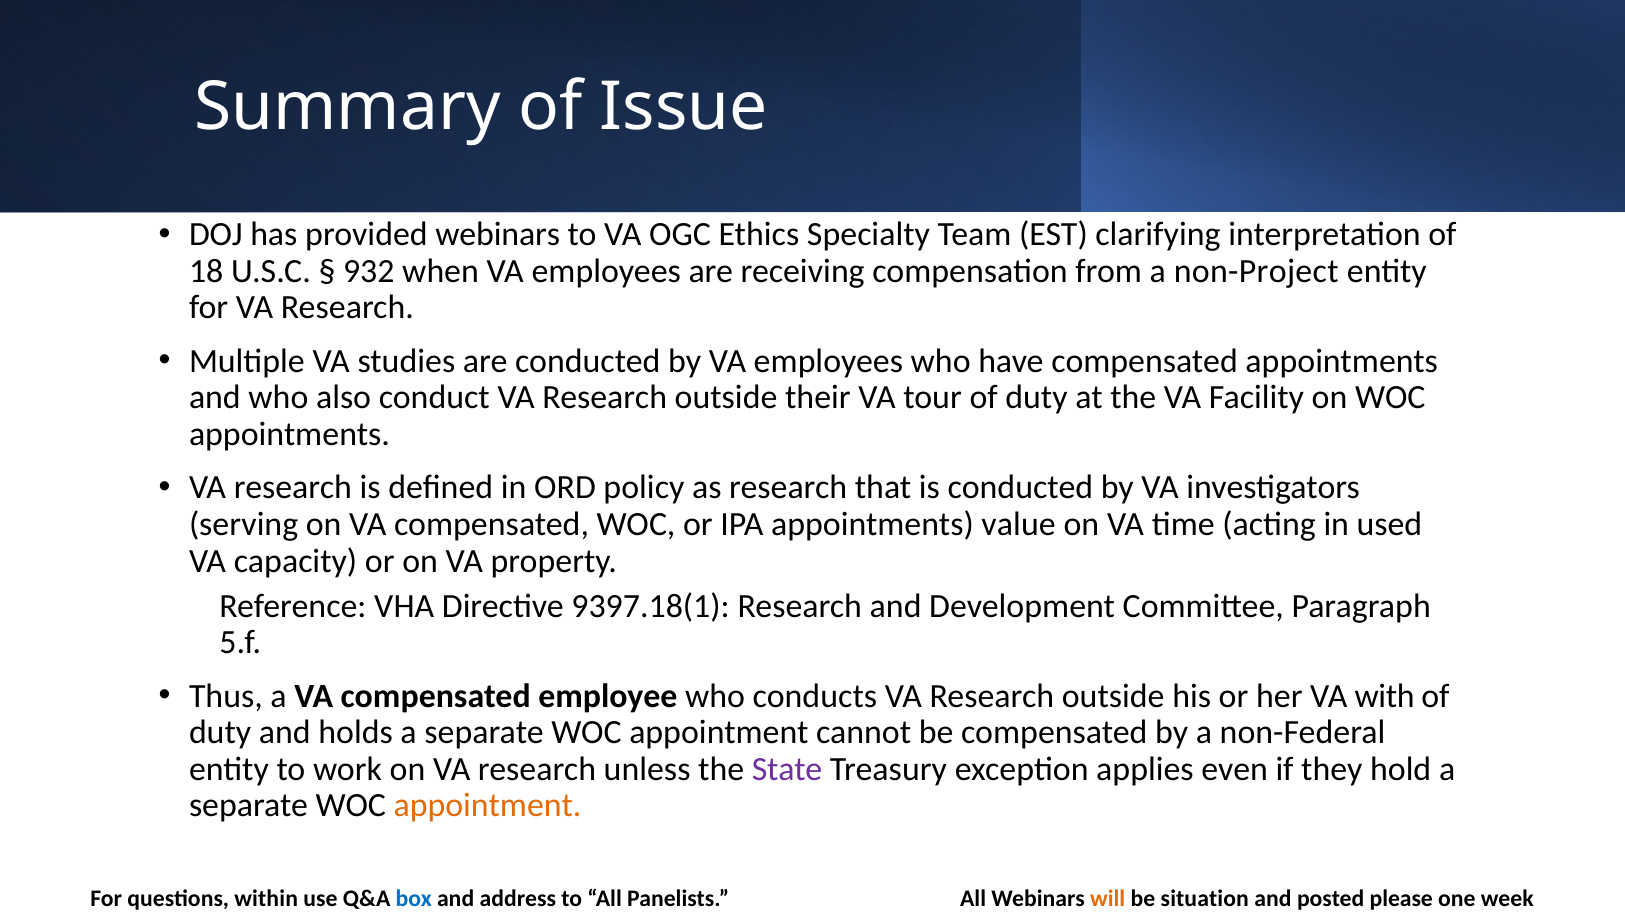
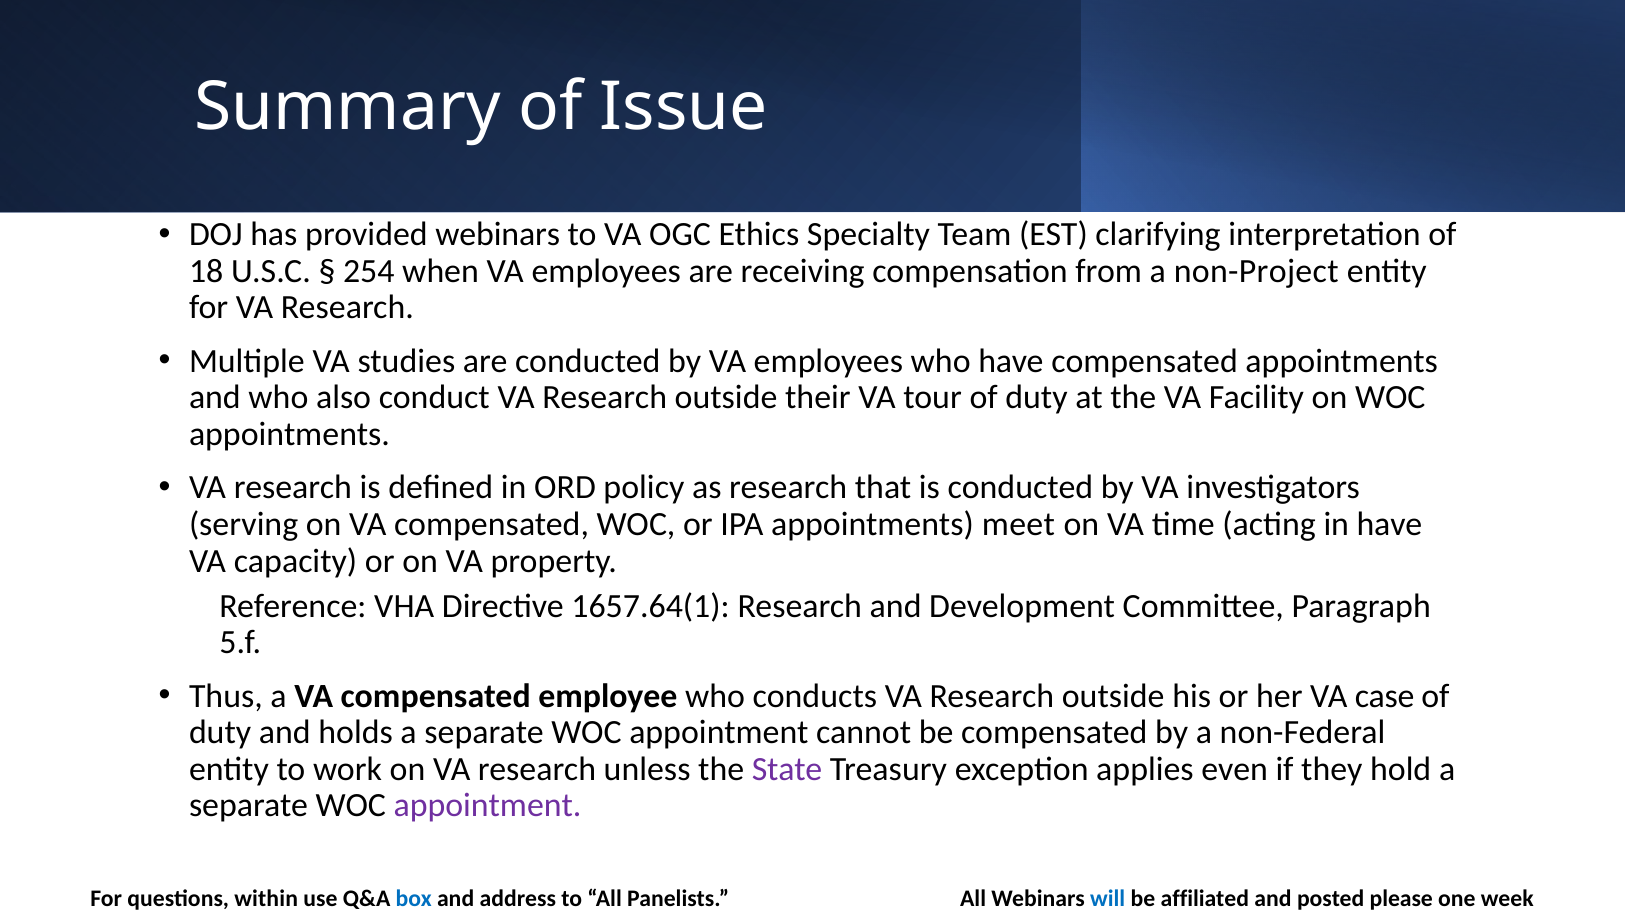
932: 932 -> 254 (369, 271)
value: value -> meet (1018, 524)
in used: used -> have (1389, 524)
9397.18(1: 9397.18(1 -> 1657.64(1 (651, 606)
with: with -> case (1385, 696)
appointment colour: orange -> purple (488, 806)
will colour: orange -> blue (1108, 899)
situation: situation -> affiliated (1205, 899)
